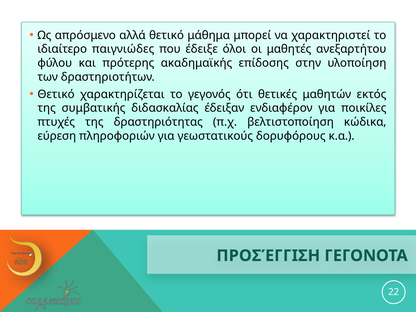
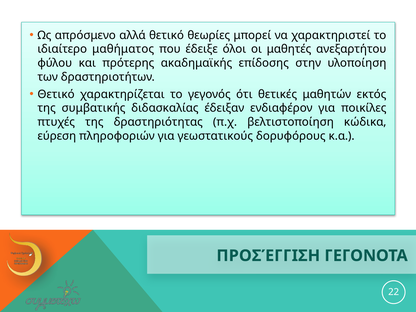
μάθημα: μάθημα -> θεωρίες (209, 35)
παιγνιώδες: παιγνιώδες -> μαθήματος (123, 49)
